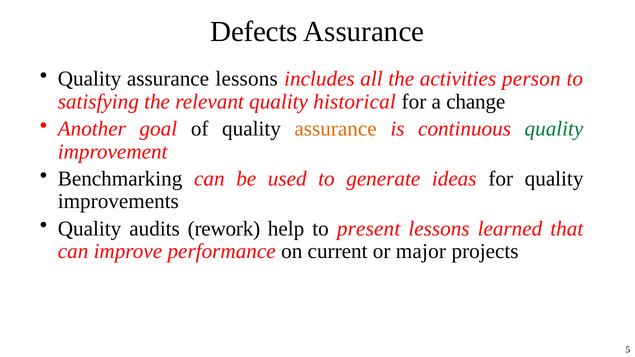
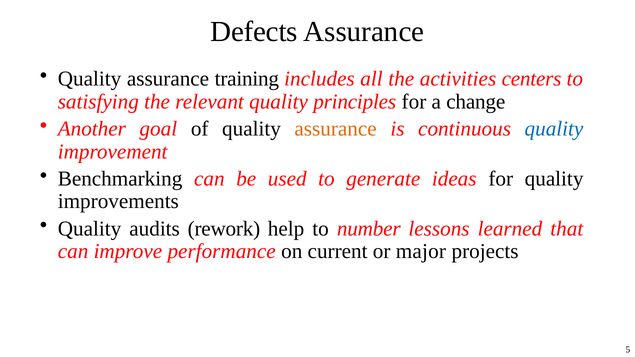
assurance lessons: lessons -> training (247, 79)
person: person -> centers (532, 79)
historical: historical -> principles (355, 102)
quality colour: green -> blue (554, 129)
present: present -> number (369, 229)
